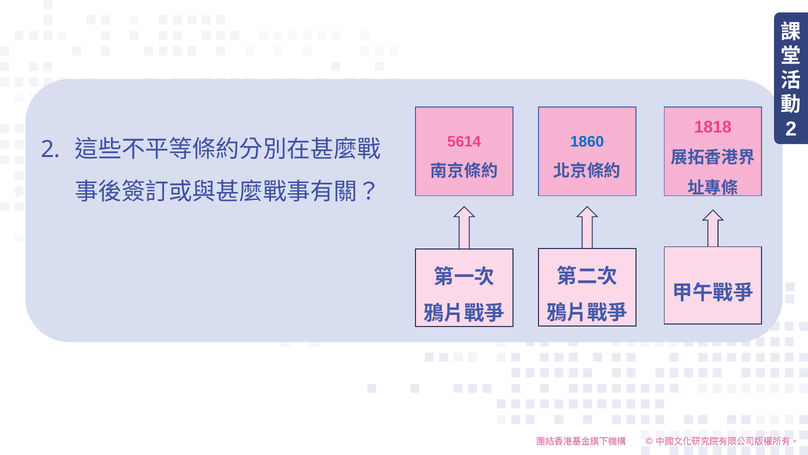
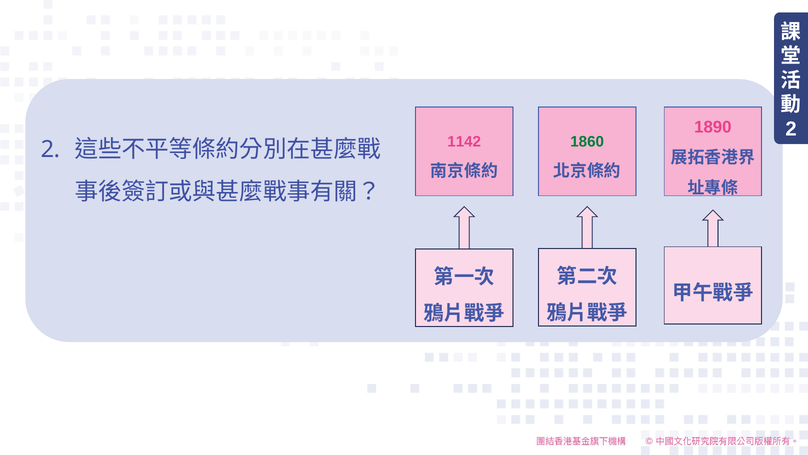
1818: 1818 -> 1890 (713, 127)
5614: 5614 -> 1142 (464, 142)
1860 colour: blue -> green (587, 142)
